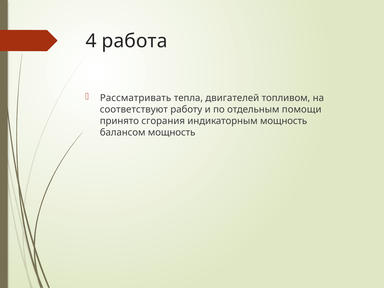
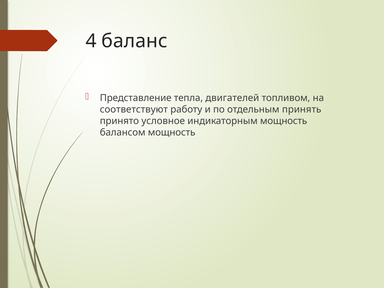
работа: работа -> баланс (135, 41)
Рассматривать: Рассматривать -> Представление (136, 98)
помощи: помощи -> принять (302, 109)
сгорания: сгорания -> условное (163, 121)
